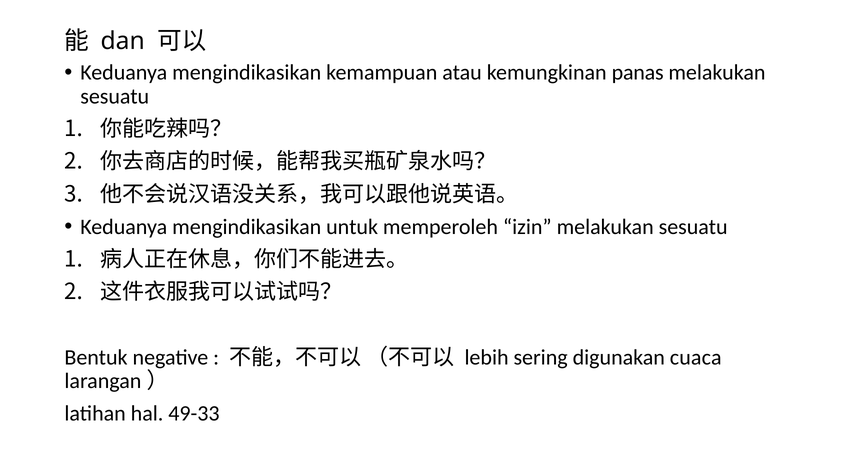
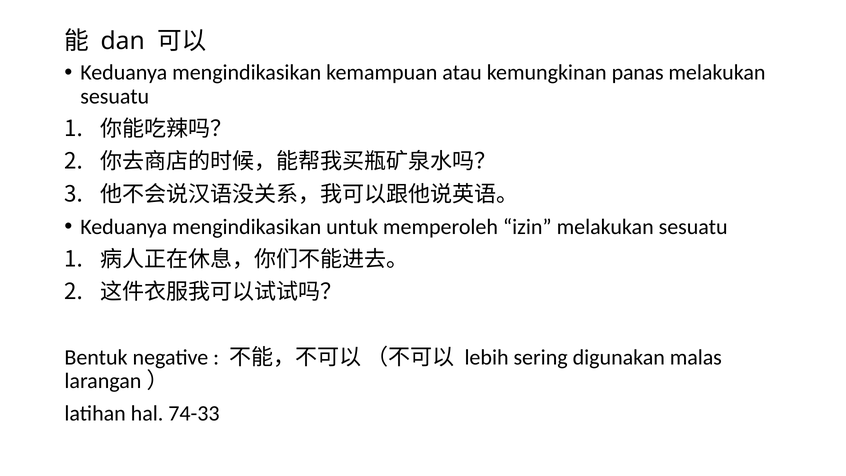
cuaca: cuaca -> malas (696, 357)
49-33: 49-33 -> 74-33 (194, 414)
